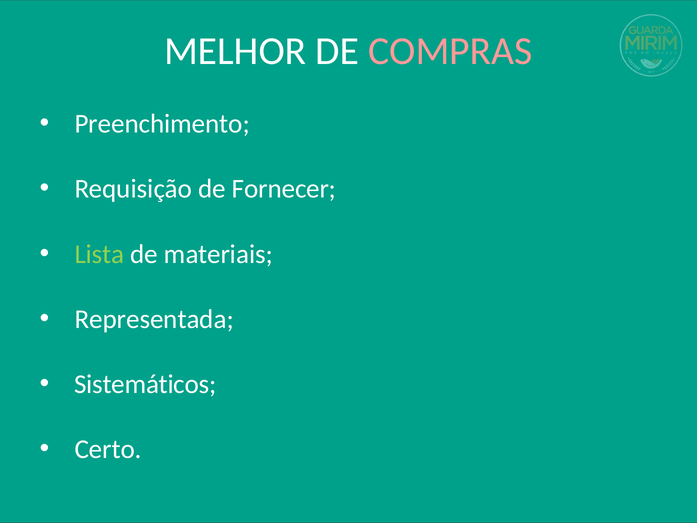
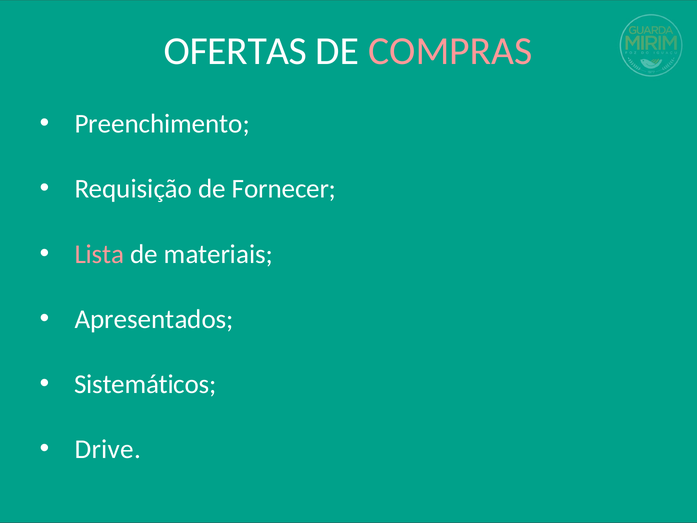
MELHOR: MELHOR -> OFERTAS (235, 51)
Lista colour: light green -> pink (99, 254)
Representada: Representada -> Apresentados (154, 319)
Certo: Certo -> Drive (108, 449)
